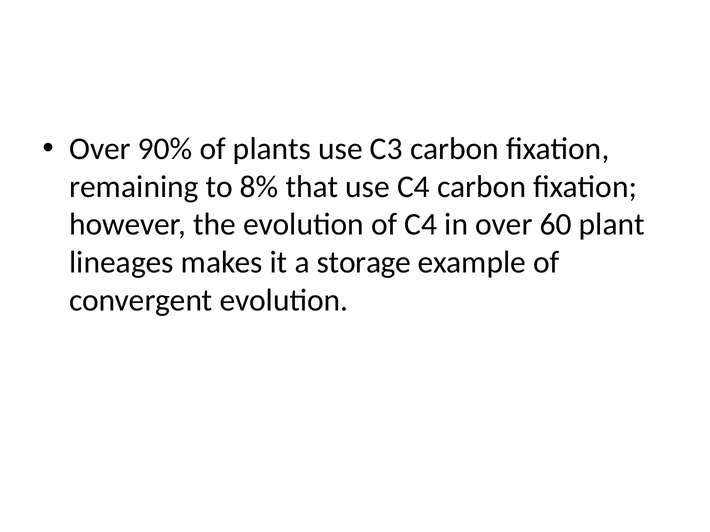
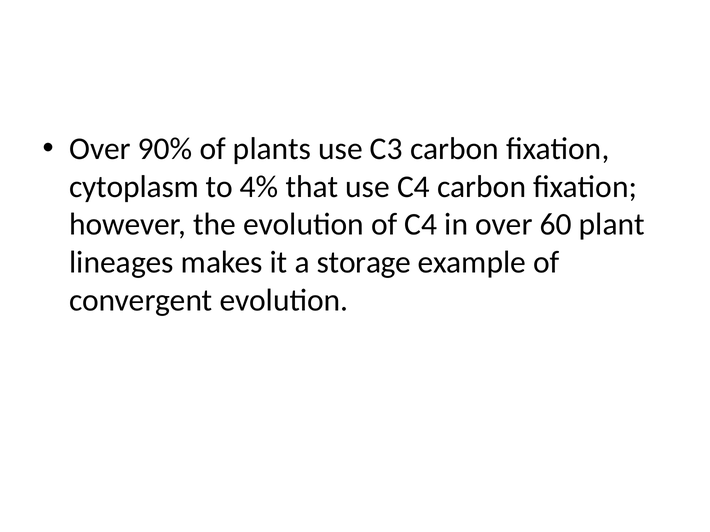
remaining: remaining -> cytoplasm (134, 187)
8%: 8% -> 4% (259, 187)
